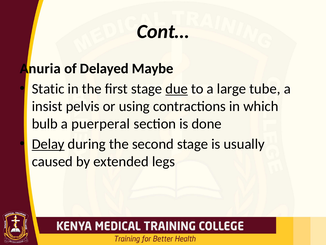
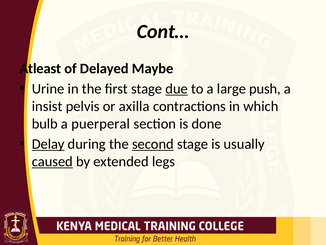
Anuria: Anuria -> Atleast (40, 68)
Static: Static -> Urine (48, 89)
tube: tube -> push (265, 89)
using: using -> axilla (134, 106)
second underline: none -> present (153, 144)
caused underline: none -> present (52, 161)
